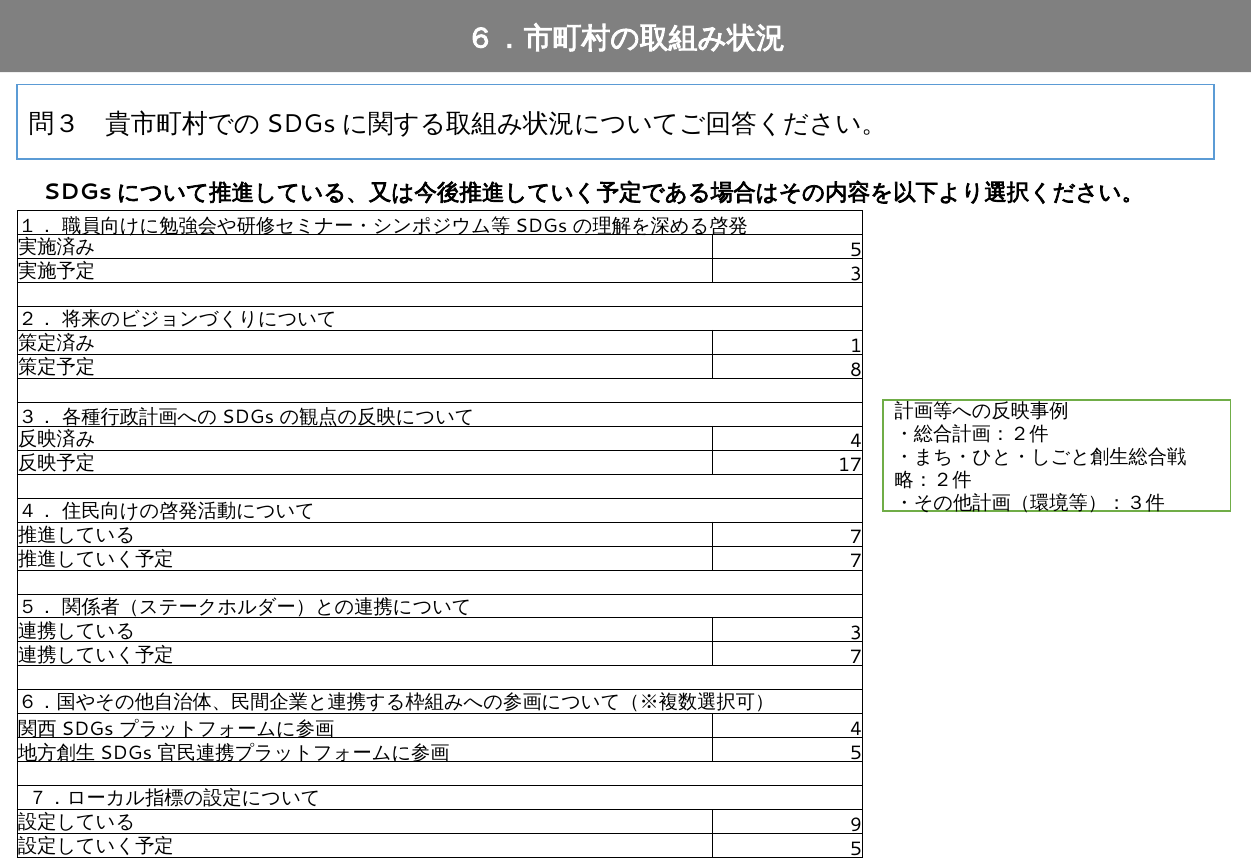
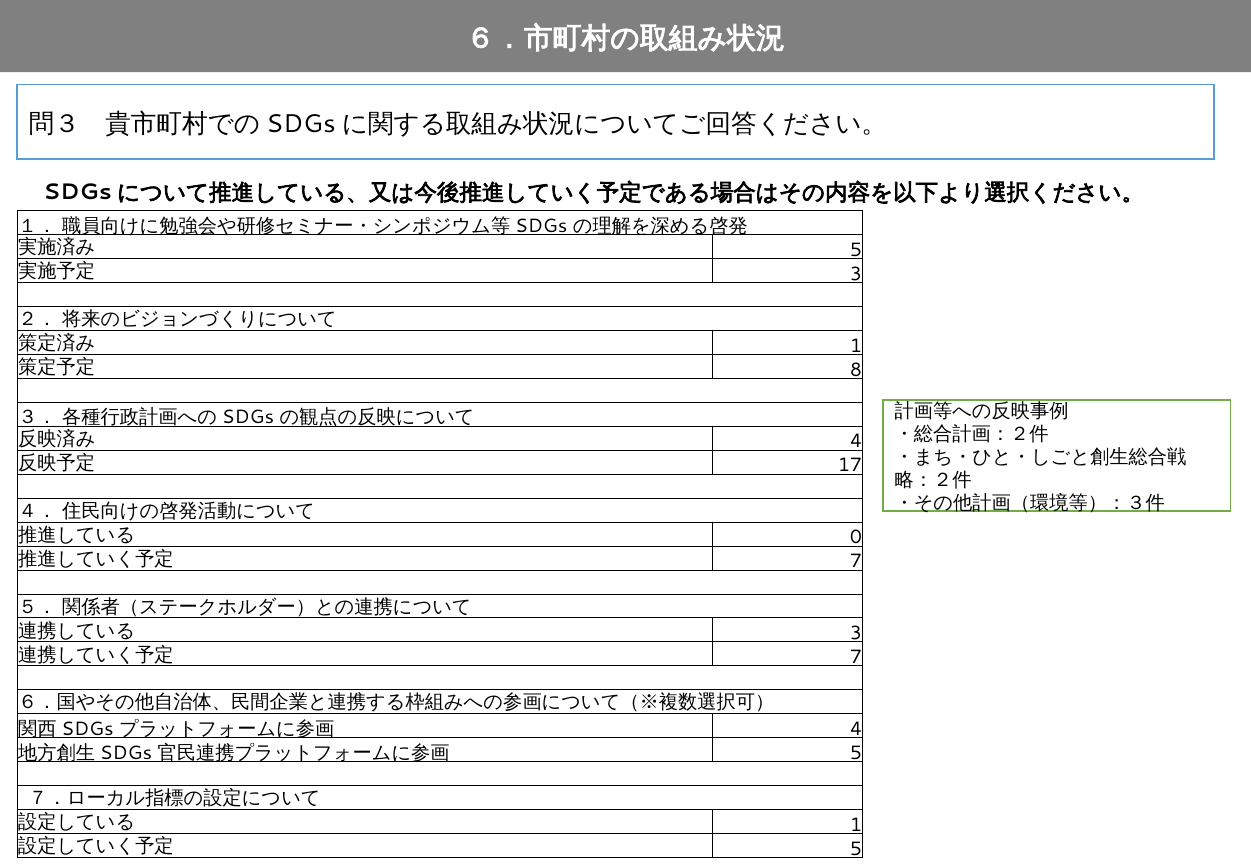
7: 7 -> 0 (856, 537)
9: 9 -> 1 (856, 825)
